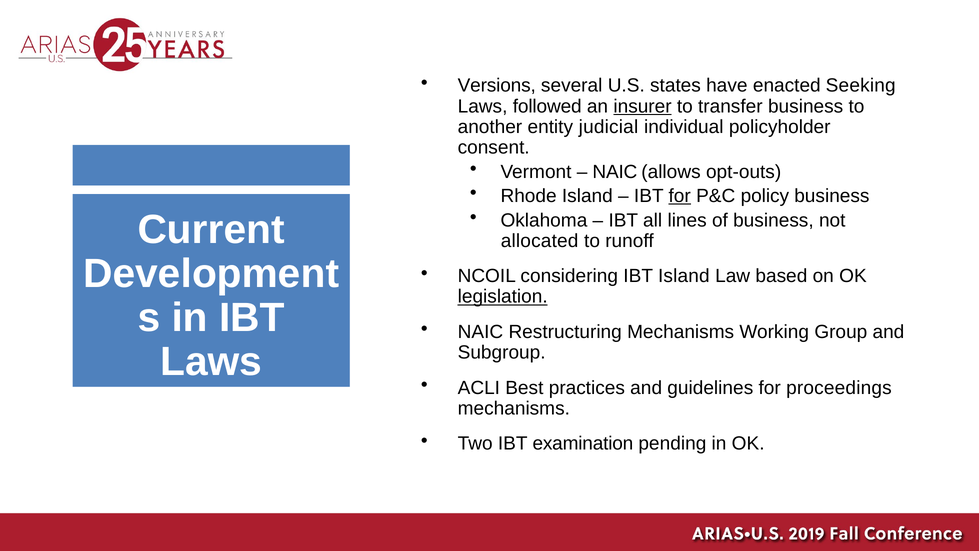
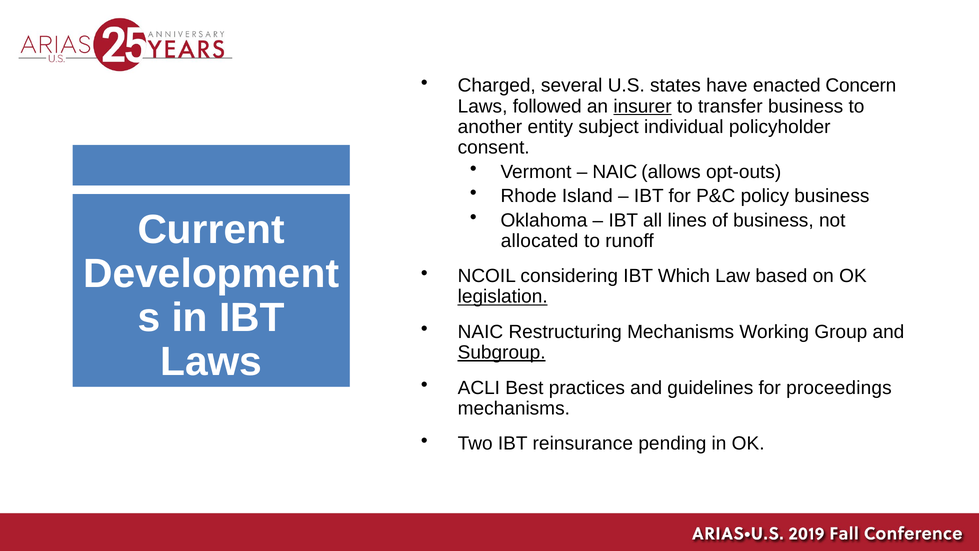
Versions: Versions -> Charged (497, 86)
Seeking: Seeking -> Concern (861, 86)
judicial: judicial -> subject (609, 127)
for underline: present -> none (680, 196)
IBT Island: Island -> Which (684, 276)
Subgroup underline: none -> present (502, 352)
examination: examination -> reinsurance (583, 443)
